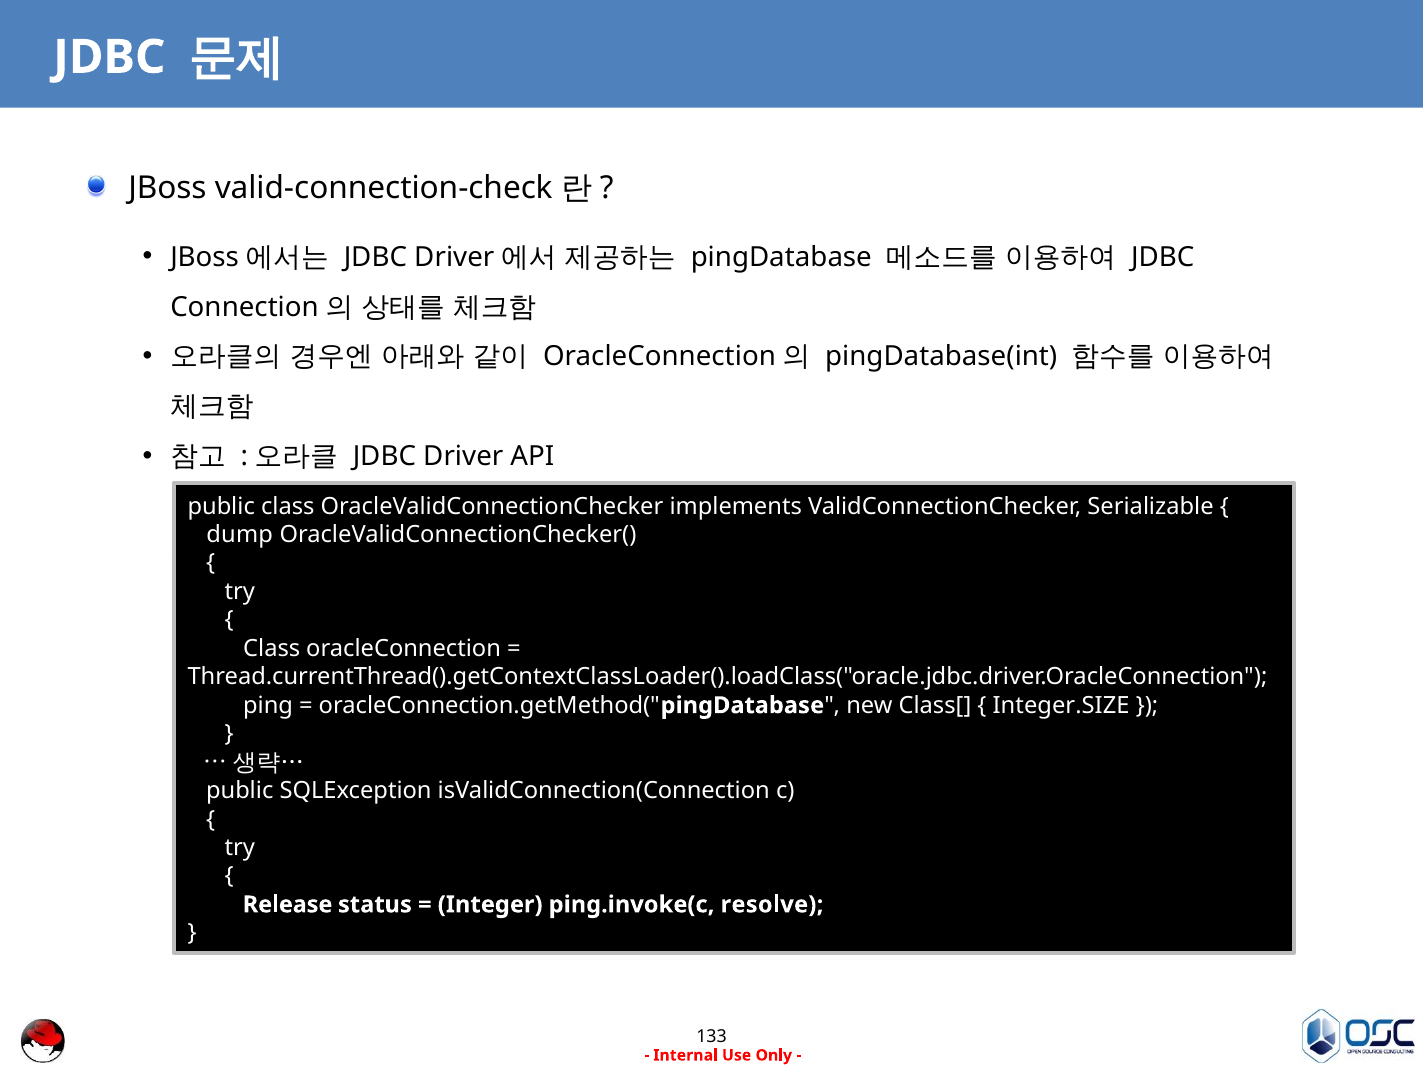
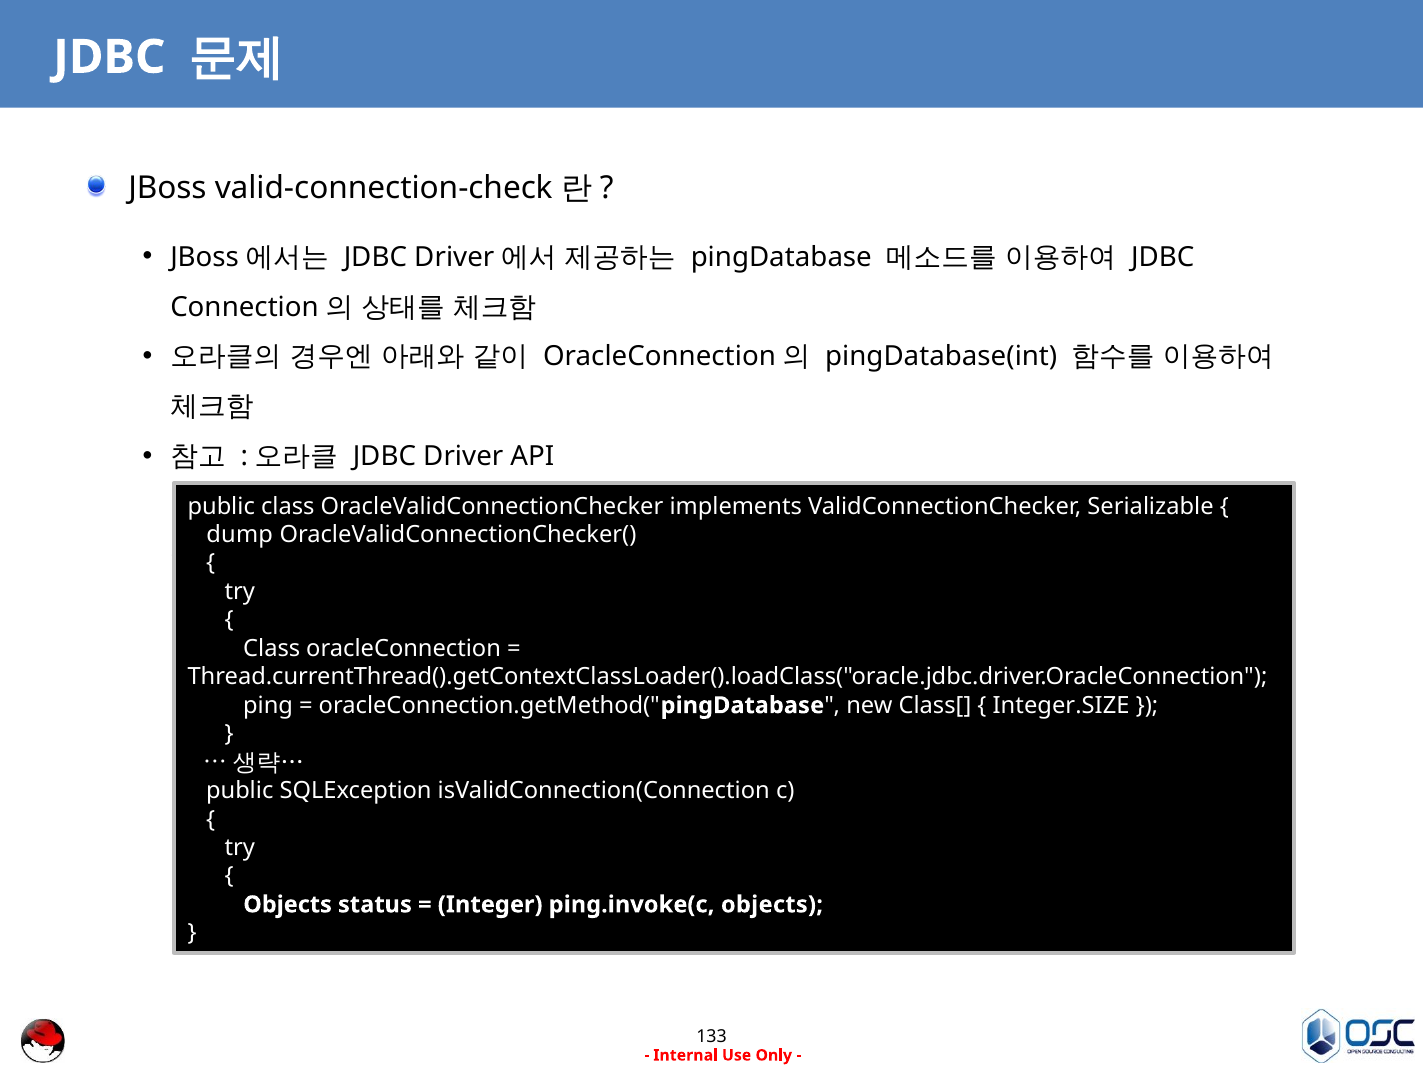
Release: Release -> Objects (288, 905)
ping.invoke(c resolve: resolve -> objects (772, 905)
